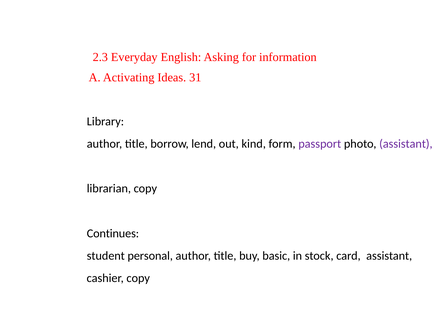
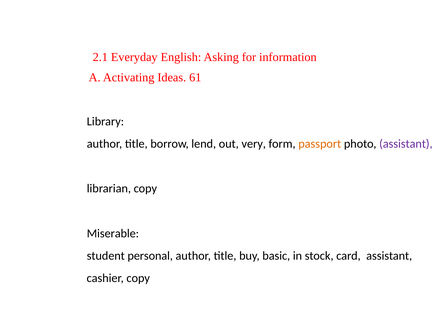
2.3: 2.3 -> 2.1 (100, 57)
31: 31 -> 61 (195, 77)
kind: kind -> very (254, 144)
passport colour: purple -> orange (320, 144)
Continues: Continues -> Miserable (113, 233)
